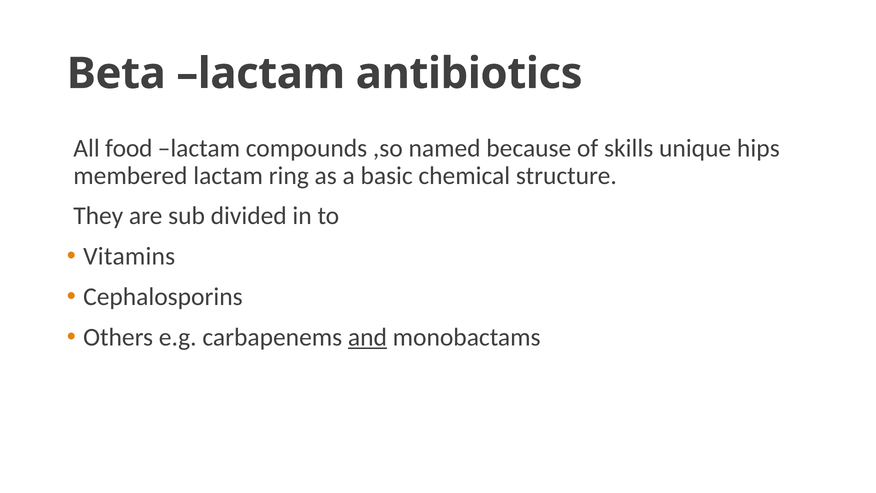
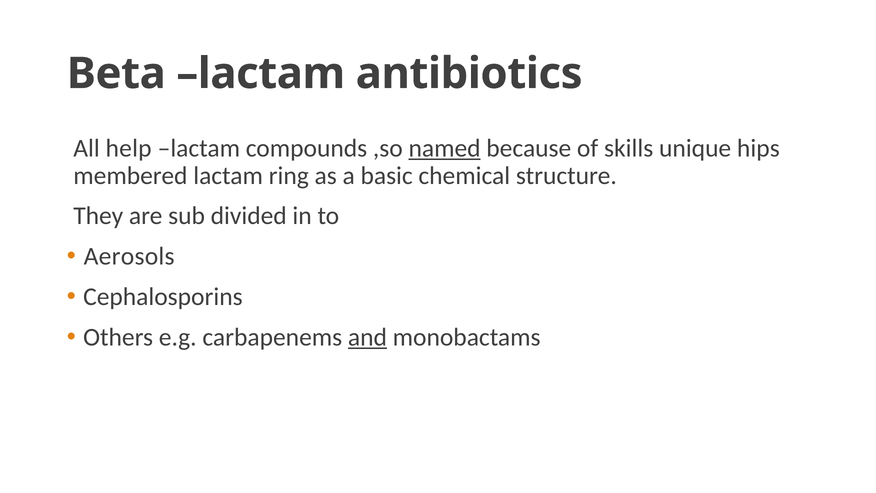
food: food -> help (129, 148)
named underline: none -> present (445, 148)
Vitamins: Vitamins -> Aerosols (129, 256)
